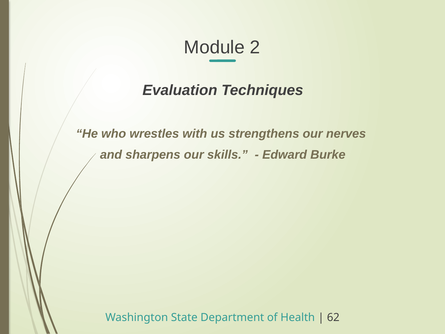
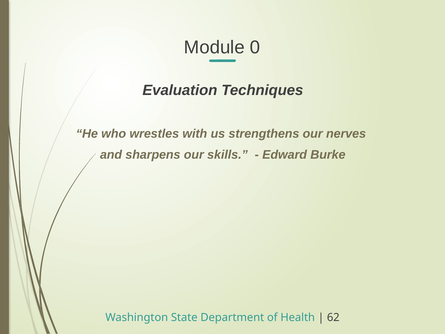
2: 2 -> 0 (255, 47)
